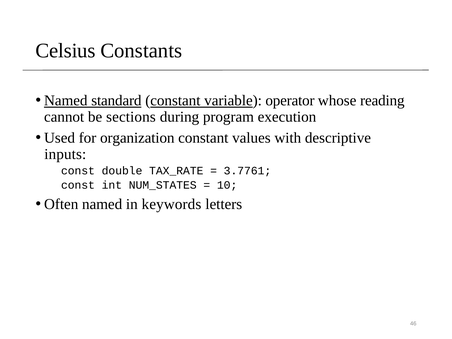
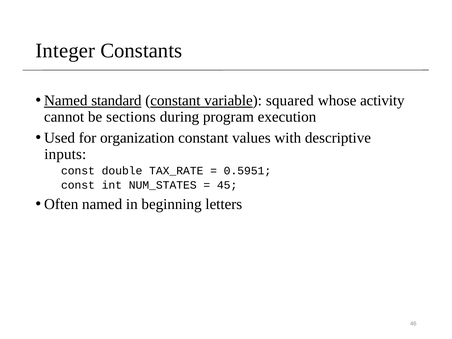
Celsius: Celsius -> Integer (65, 51)
operator: operator -> squared (290, 101)
reading: reading -> activity (382, 101)
3.7761: 3.7761 -> 0.5951 (247, 171)
10: 10 -> 45 (227, 185)
keywords: keywords -> beginning (172, 204)
